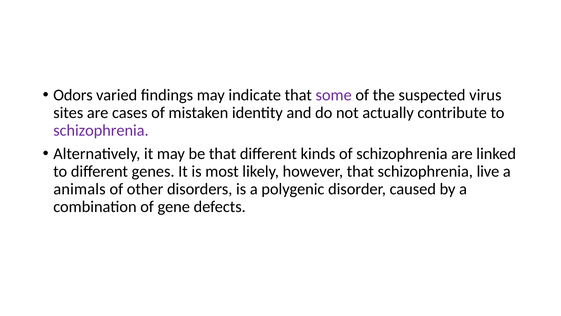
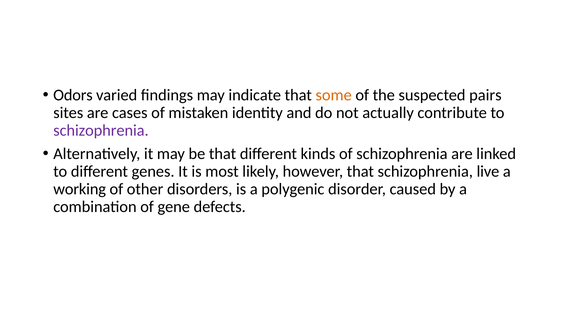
some colour: purple -> orange (334, 95)
virus: virus -> pairs (485, 95)
animals: animals -> working (80, 189)
